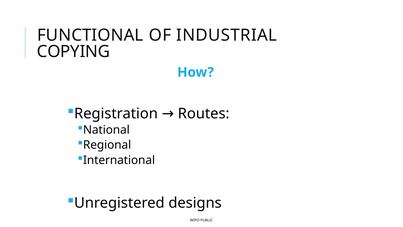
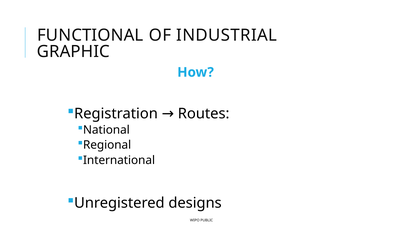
COPYING: COPYING -> GRAPHIC (73, 51)
